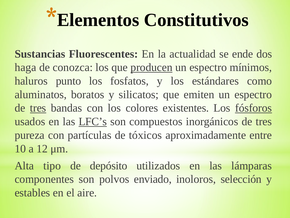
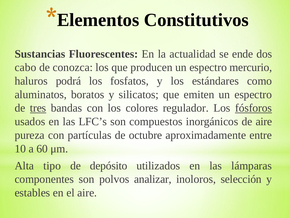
haga: haga -> cabo (25, 67)
producen underline: present -> none (152, 67)
mínimos: mínimos -> mercurio (251, 67)
punto: punto -> podrá (68, 81)
existentes: existentes -> regulador (186, 108)
LFC’s underline: present -> none (93, 121)
inorgánicos de tres: tres -> aire (264, 121)
tóxicos: tóxicos -> octubre (145, 135)
12: 12 -> 60 (42, 148)
enviado: enviado -> analizar (153, 179)
